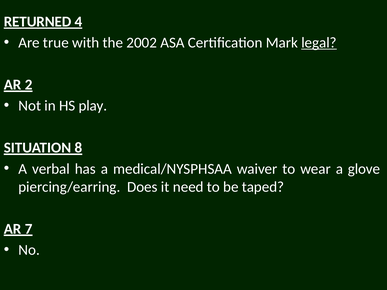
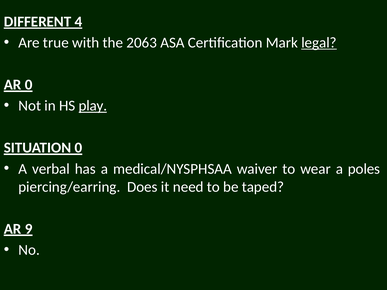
RETURNED: RETURNED -> DIFFERENT (38, 22)
2002: 2002 -> 2063 (142, 43)
AR 2: 2 -> 0 (29, 85)
play underline: none -> present (93, 106)
SITUATION 8: 8 -> 0 (78, 148)
glove: glove -> poles (364, 169)
7: 7 -> 9 (29, 229)
